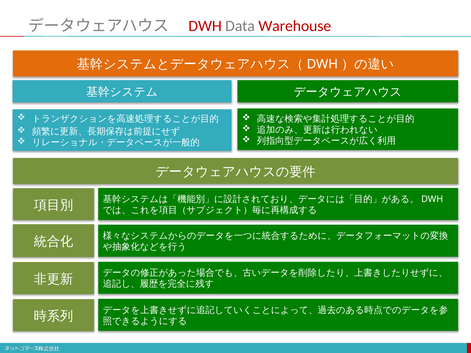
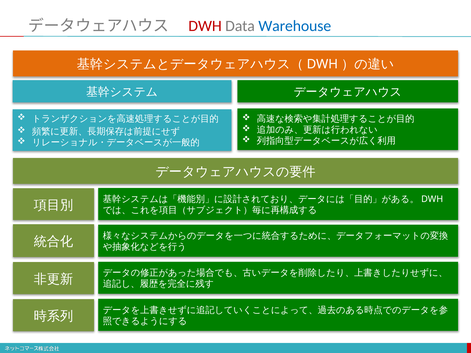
Warehouse colour: red -> blue (295, 26)
